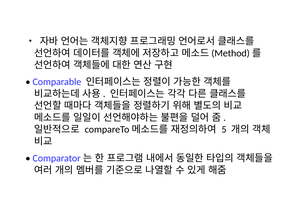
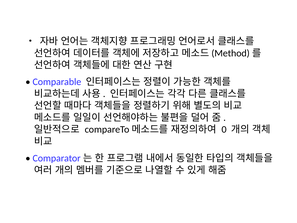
5: 5 -> 0 (224, 129)
